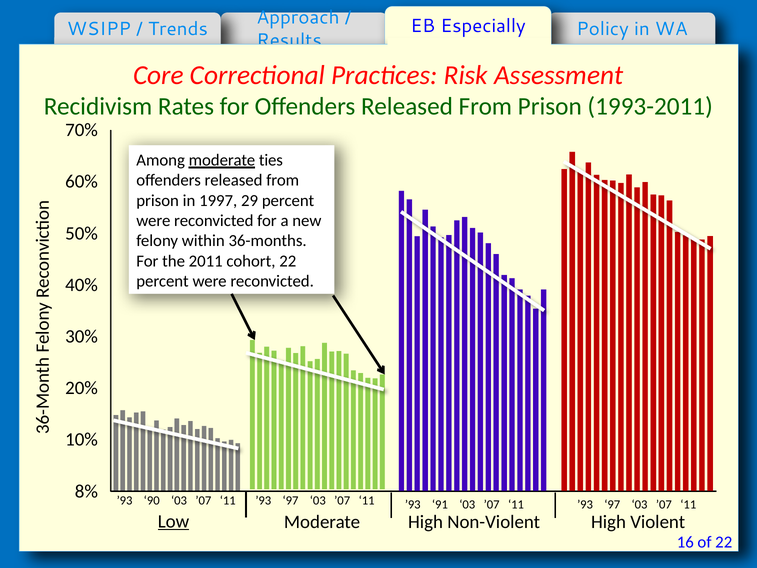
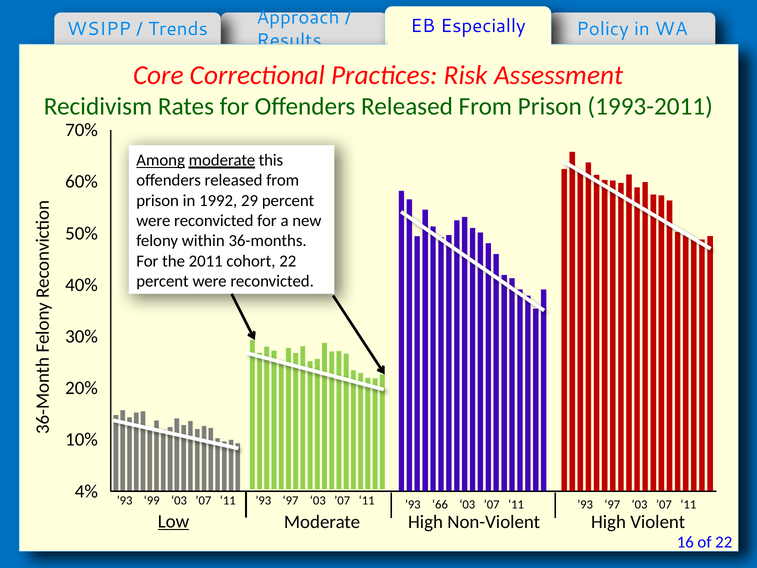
Among underline: none -> present (161, 160)
ties: ties -> this (271, 160)
1997: 1997 -> 1992 (218, 200)
8%: 8% -> 4% (86, 491)
90: 90 -> 99 (152, 500)
91: 91 -> 66 (440, 504)
